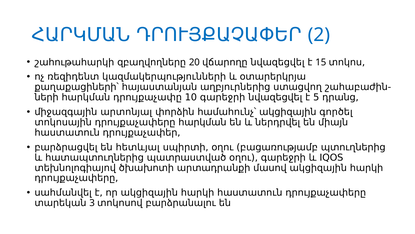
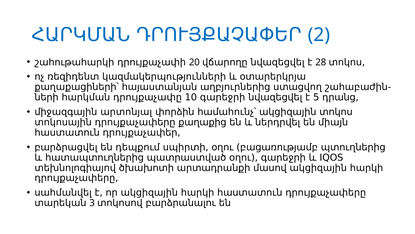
զբաղվողները: զբաղվողները -> դրույքաչափի (152, 62)
15: 15 -> 28 (321, 62)
ակցիզային գործել: գործել -> տոկոս (336, 112)
դրույքաչափերը հարկման: հարկման -> քաղաքից (202, 122)
հետևյալ: հետևյալ -> դեպքում (138, 147)
